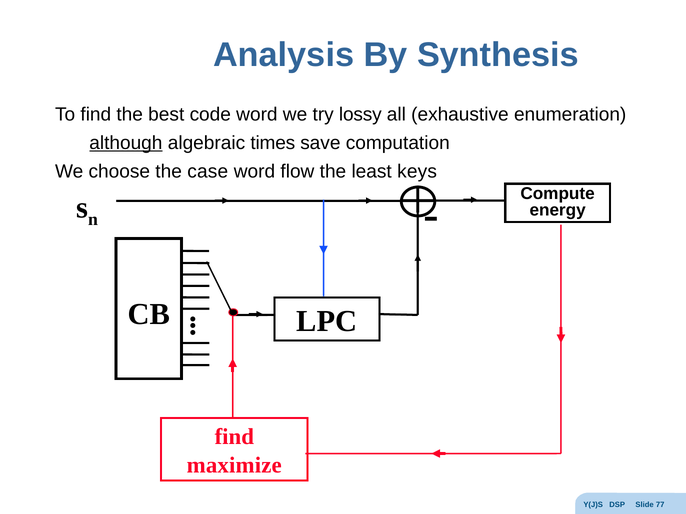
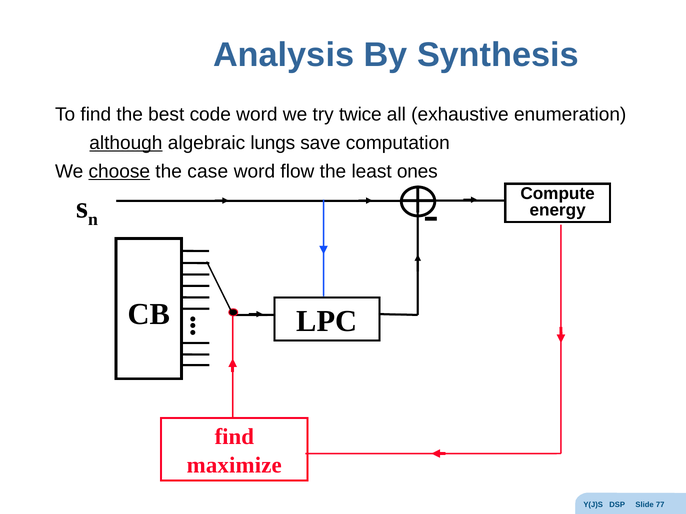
lossy: lossy -> twice (360, 114)
times: times -> lungs (273, 143)
choose underline: none -> present (119, 172)
keys: keys -> ones (417, 172)
